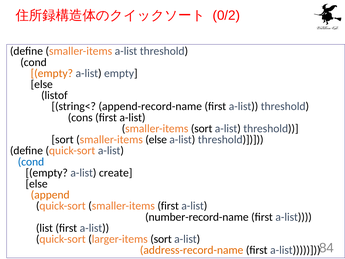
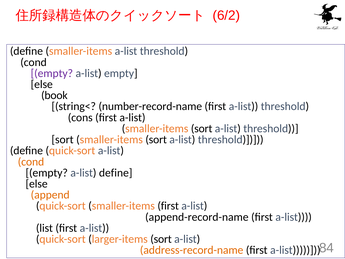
0/2: 0/2 -> 6/2 (226, 15)
empty colour: orange -> purple (52, 73)
listof: listof -> book (54, 95)
append-record-name: append-record-name -> number-record-name (150, 106)
else: else -> sort (156, 139)
cond colour: blue -> orange (31, 162)
a-list create: create -> define (116, 173)
number-record-name: number-record-name -> append-record-name (197, 217)
